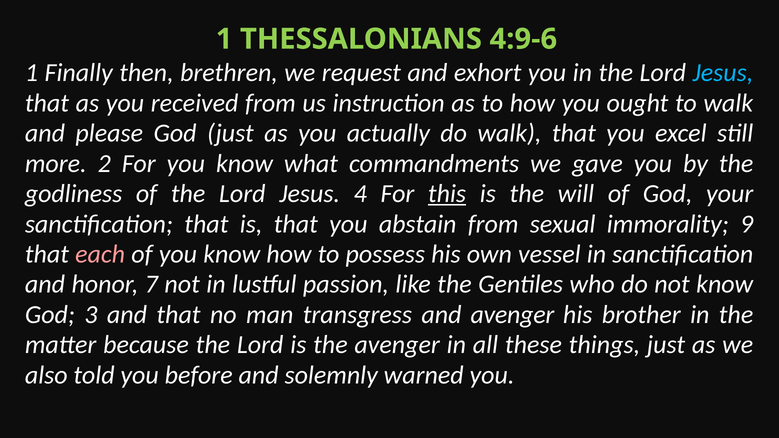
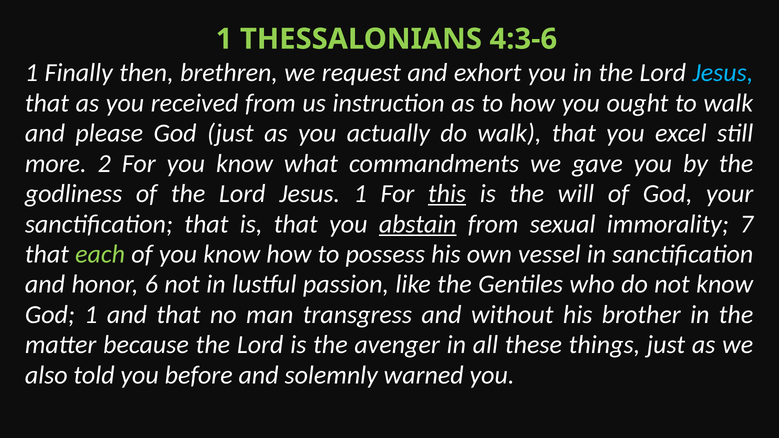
4:9-6: 4:9-6 -> 4:3-6 (523, 39)
Jesus 4: 4 -> 1 (360, 194)
abstain underline: none -> present (418, 224)
9: 9 -> 7 (747, 224)
each colour: pink -> light green (100, 254)
7: 7 -> 6 (151, 284)
God 3: 3 -> 1 (91, 315)
and avenger: avenger -> without (512, 315)
